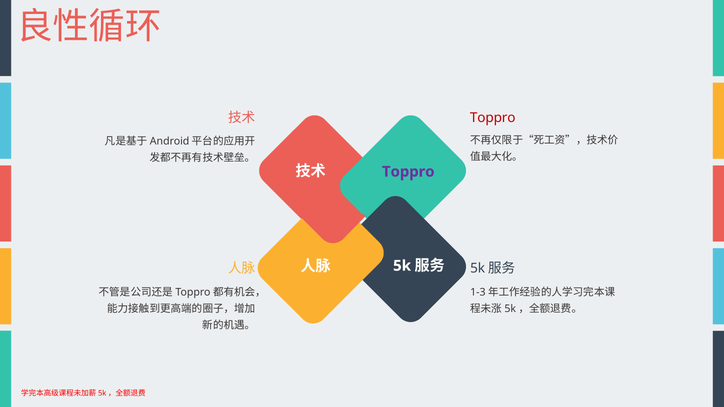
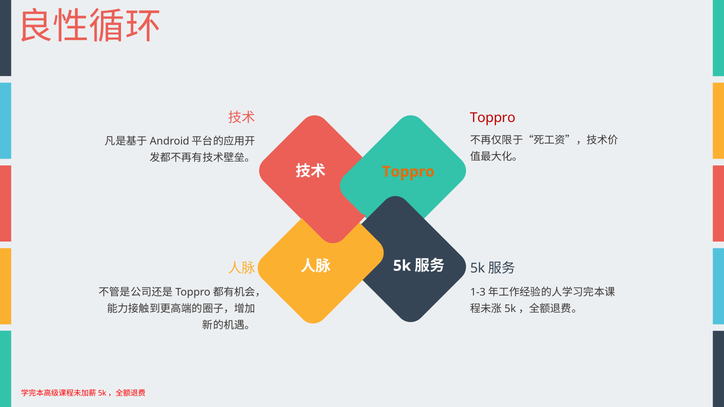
Toppro colour: purple -> orange (408, 172)
